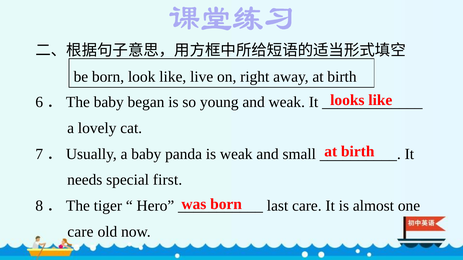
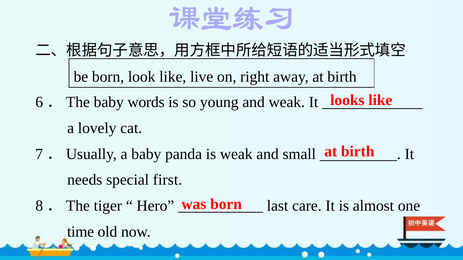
began: began -> words (146, 102)
care: care -> time (81, 232)
